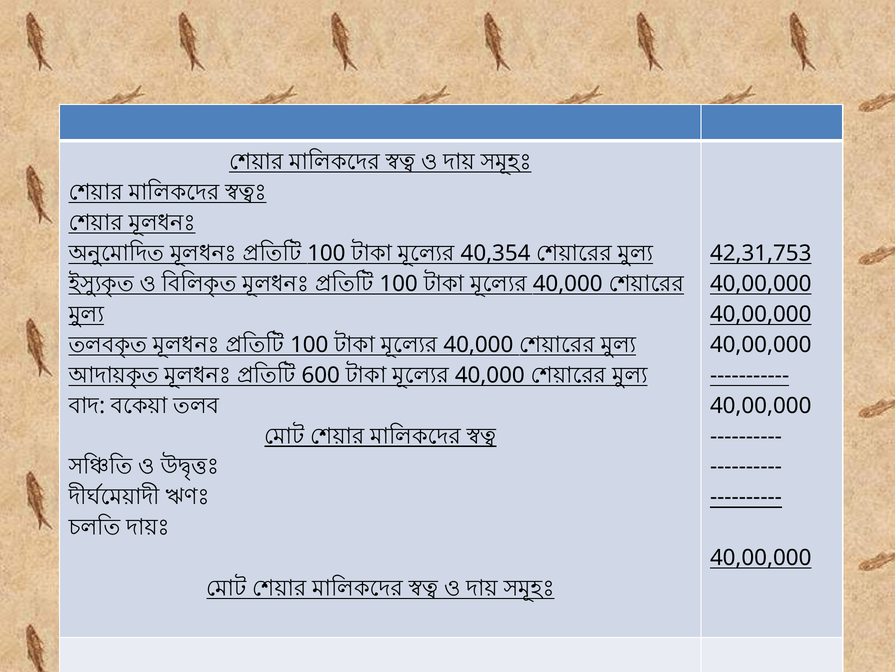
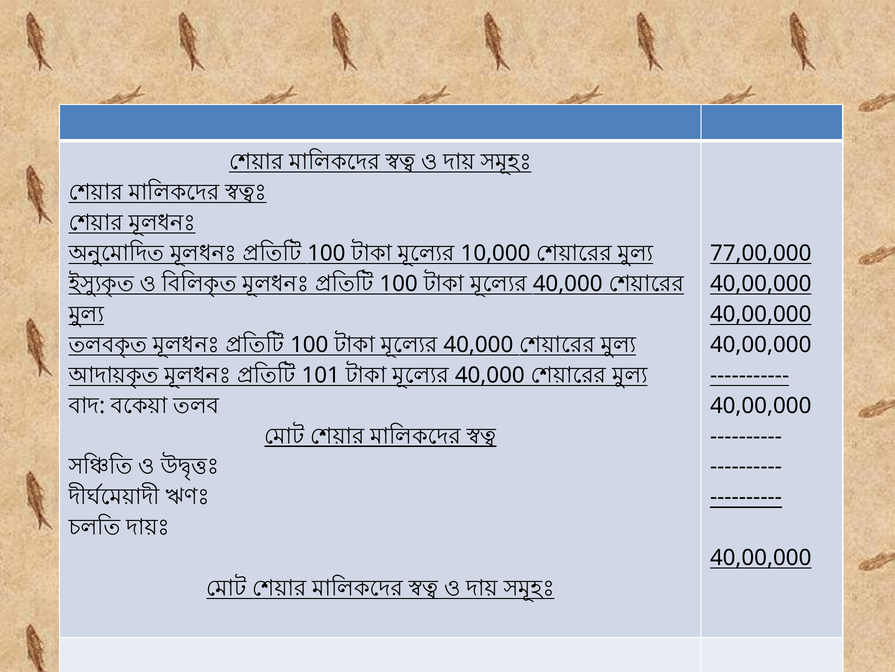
40,354: 40,354 -> 10,000 (496, 253)
42,31,753: 42,31,753 -> 77,00,000 (761, 253)
600: 600 -> 101 (321, 375)
